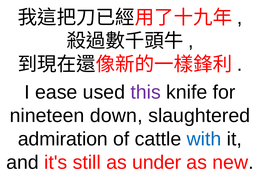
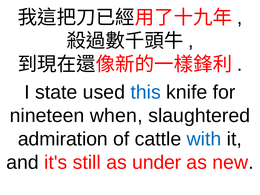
ease: ease -> state (56, 92)
this colour: purple -> blue (146, 92)
down: down -> when (116, 116)
